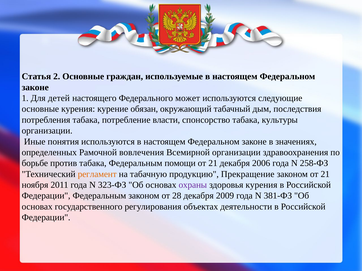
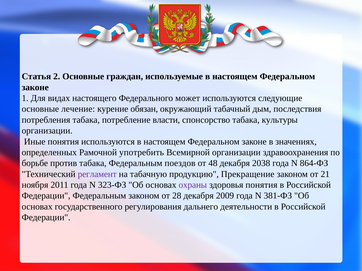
детей: детей -> видах (59, 98)
основные курения: курения -> лечение (78, 109)
вовлечения: вовлечения -> употребить (142, 153)
помощи: помощи -> поездов (180, 164)
21: 21 -> 48 (213, 164)
2006: 2006 -> 2038 (261, 164)
258-ФЗ: 258-ФЗ -> 864-ФЗ (314, 164)
регламент colour: orange -> purple (97, 174)
здоровья курения: курения -> понятия (261, 185)
объектах: объектах -> дальнего (201, 207)
